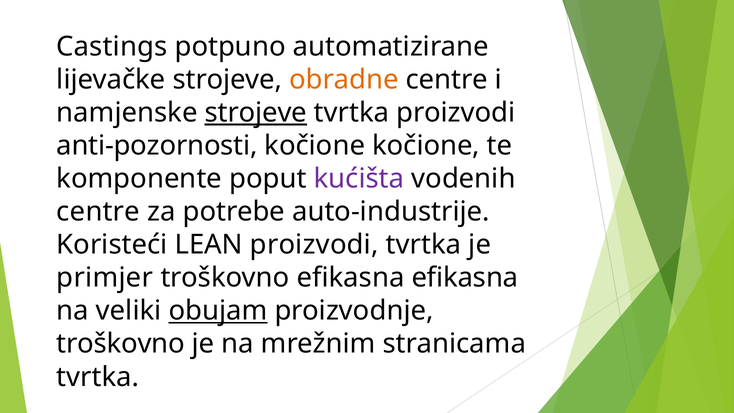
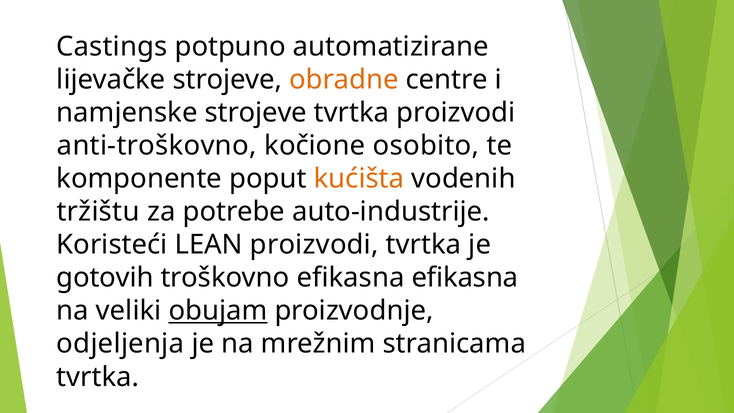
strojeve underline: present -> none (256, 113)
anti-pozornosti: anti-pozornosti -> anti-troškovno (157, 146)
kočione kočione: kočione -> osobito (426, 146)
kućišta colour: purple -> orange (359, 179)
centre: centre -> tržištu (98, 212)
primjer: primjer -> gotovih (105, 278)
troškovno: troškovno -> odjeljenja (120, 344)
